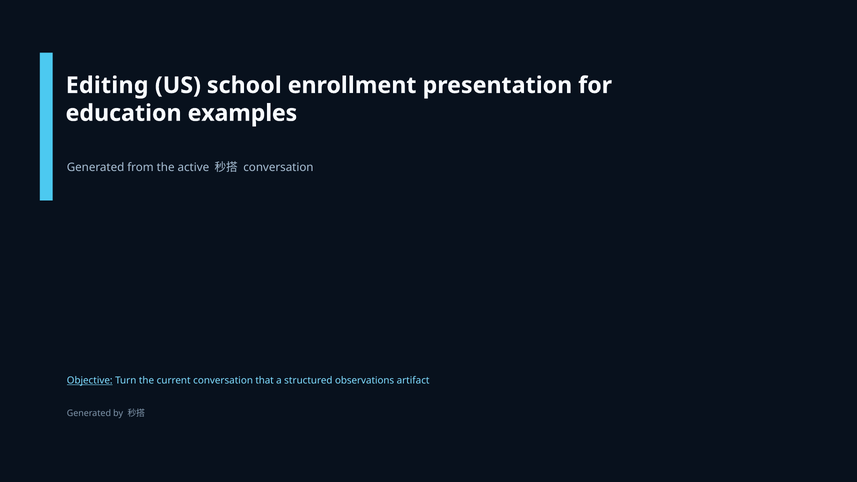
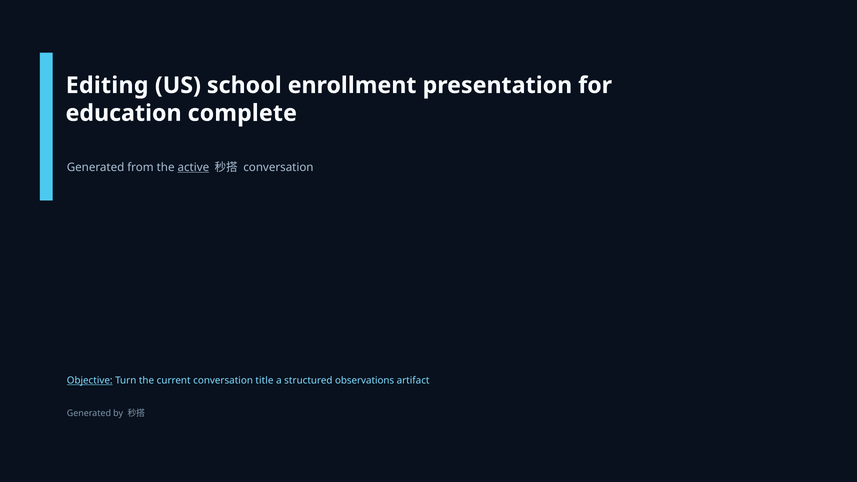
examples: examples -> complete (242, 113)
active underline: none -> present (193, 167)
that: that -> title (264, 381)
